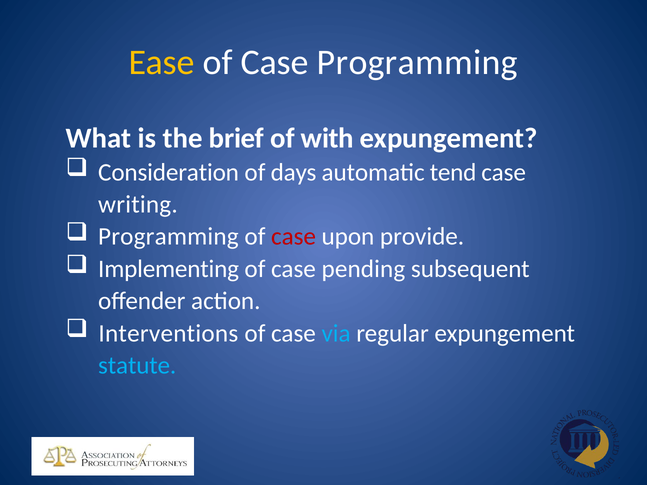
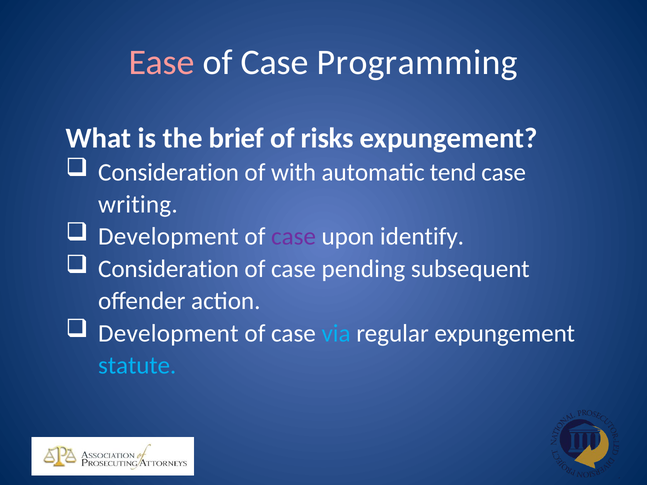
Ease colour: yellow -> pink (162, 62)
with: with -> risks (327, 138)
days: days -> with (294, 172)
Programming: Programming -> Development (168, 237)
case colour: red -> purple (294, 237)
provide: provide -> identify (422, 237)
Implementing: Implementing -> Consideration (169, 269)
Interventions: Interventions -> Development (168, 333)
